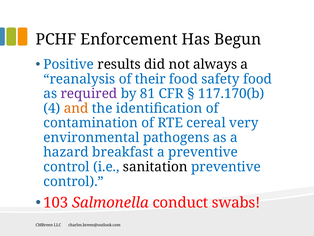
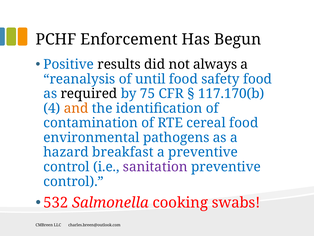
their: their -> until (150, 79)
required colour: purple -> black (89, 93)
81: 81 -> 75 (148, 93)
cereal very: very -> food (244, 123)
sanitation colour: black -> purple (155, 167)
103: 103 -> 532 (56, 202)
conduct: conduct -> cooking (180, 202)
